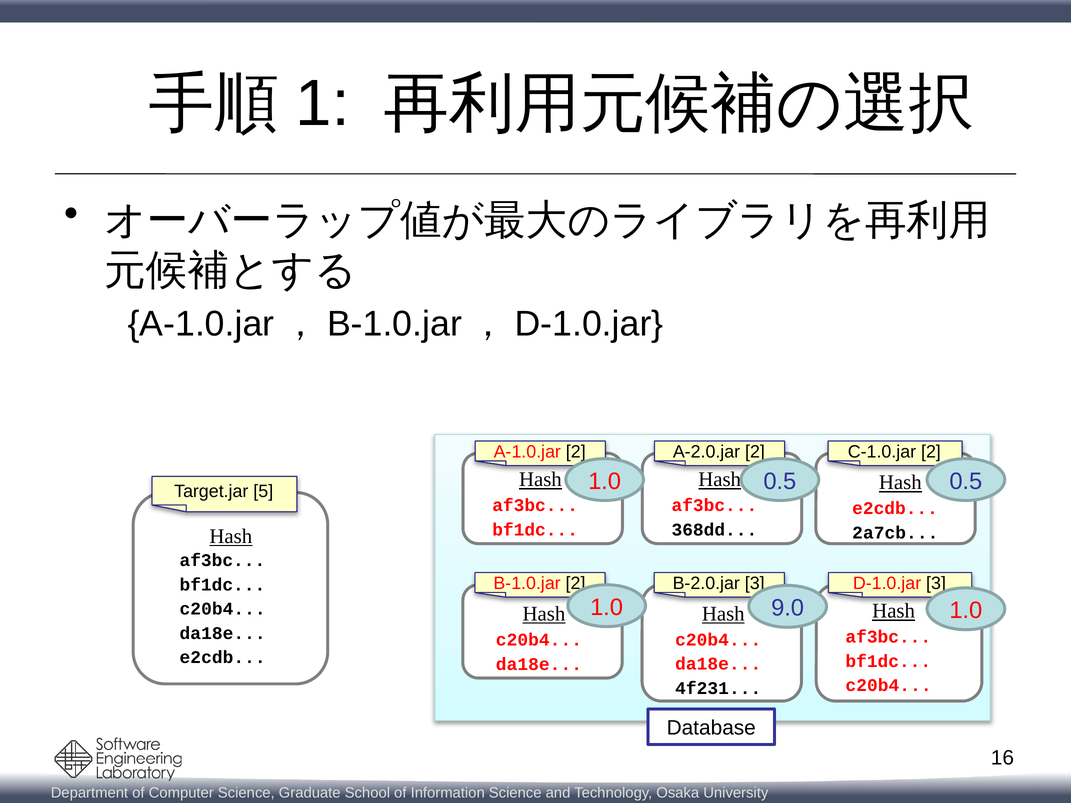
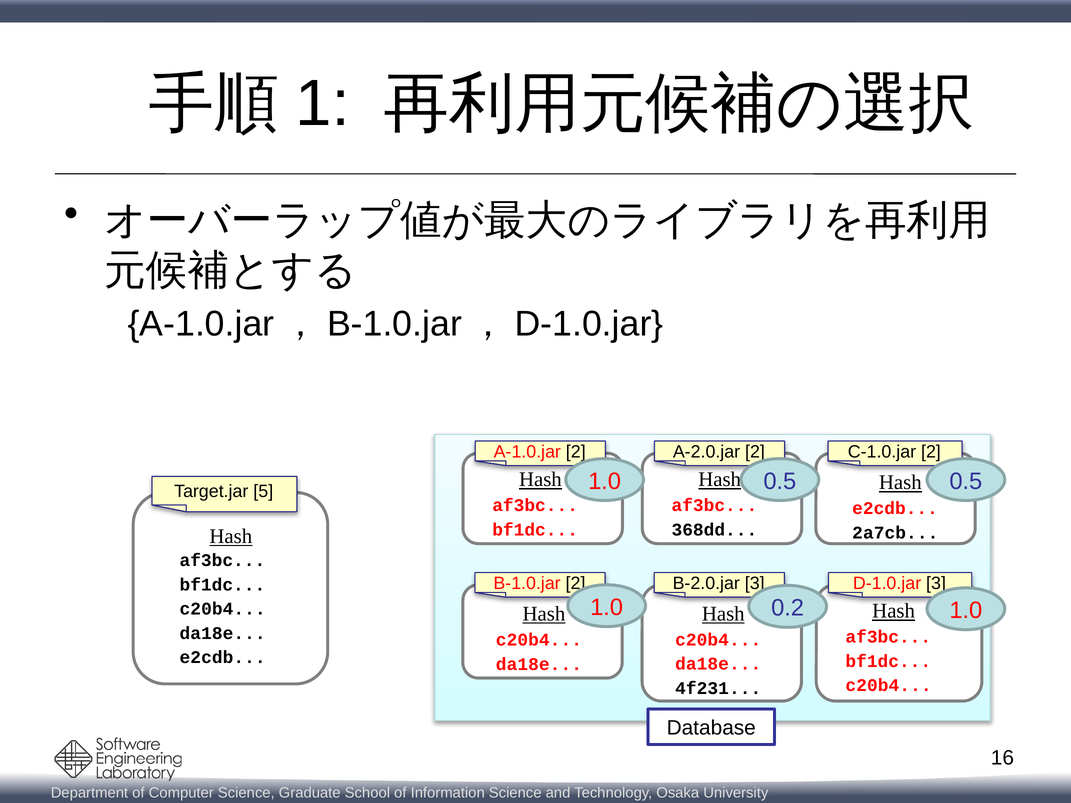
9.0: 9.0 -> 0.2 (788, 608)
